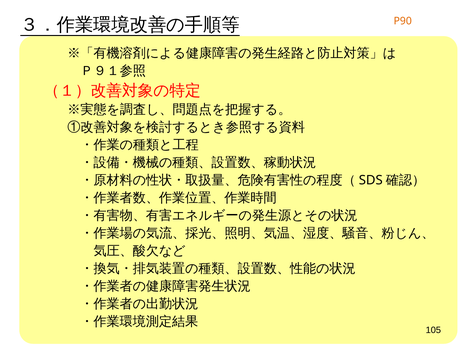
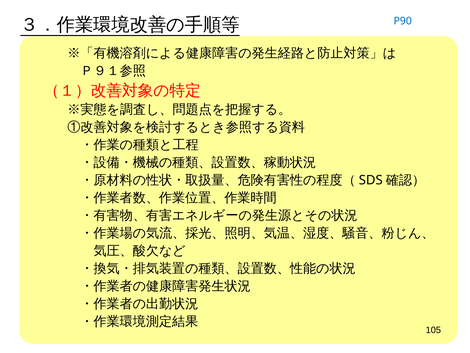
P90 colour: orange -> blue (403, 21)
